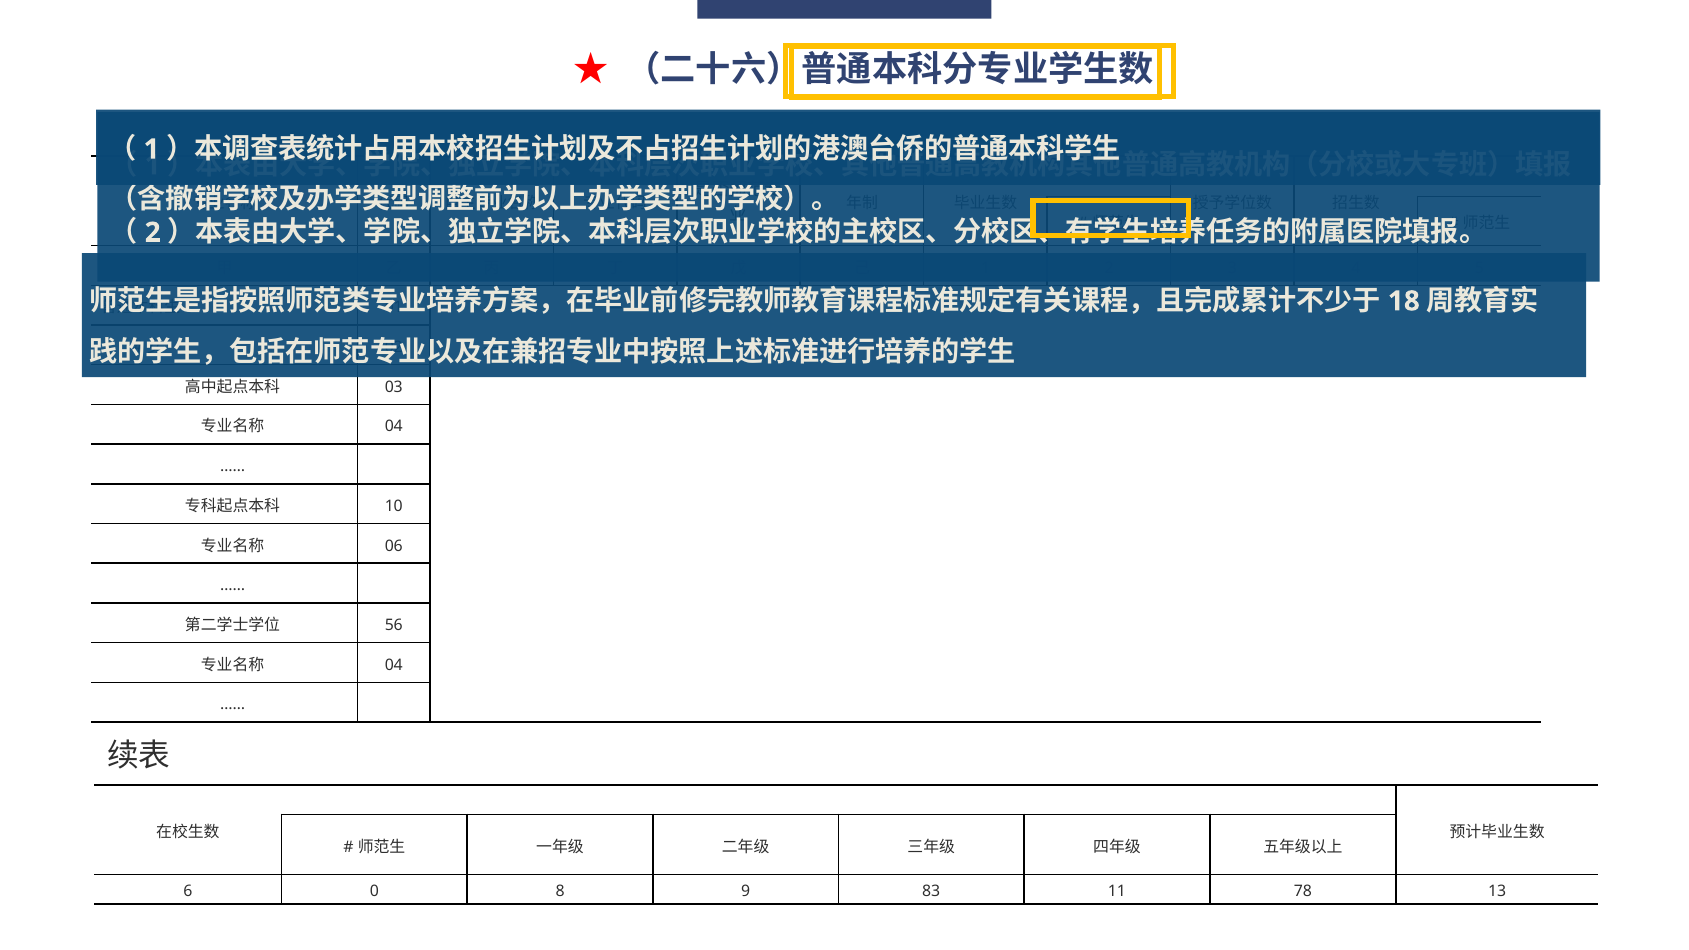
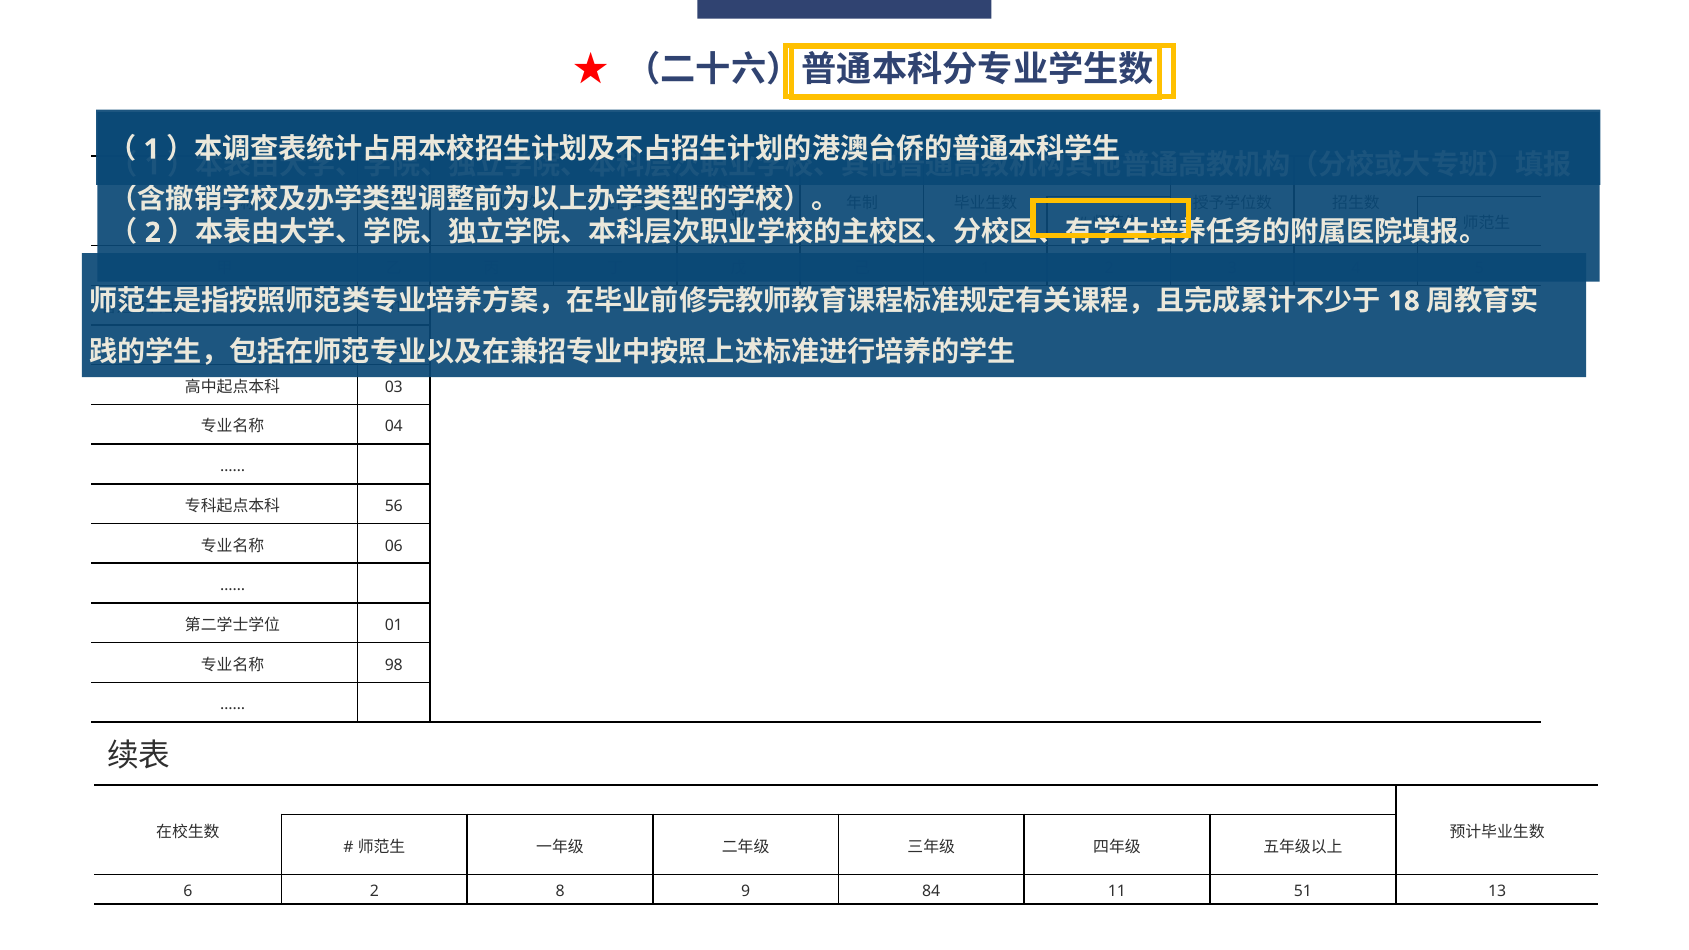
10: 10 -> 56 (394, 506)
56: 56 -> 01 (394, 625)
04: 04 -> 98 (394, 665)
6 0: 0 -> 2 (374, 892)
83: 83 -> 84 (931, 892)
78: 78 -> 51 (1303, 892)
